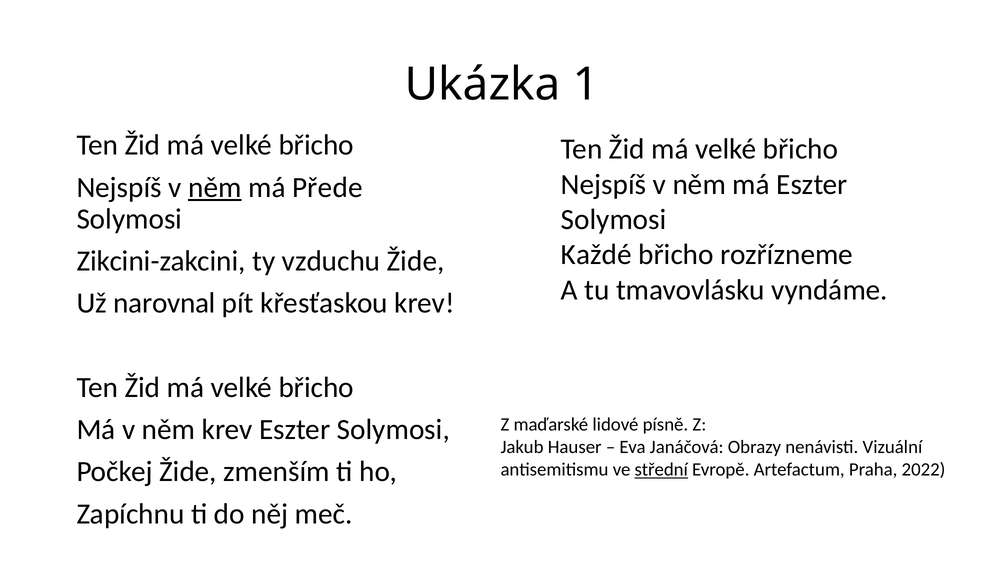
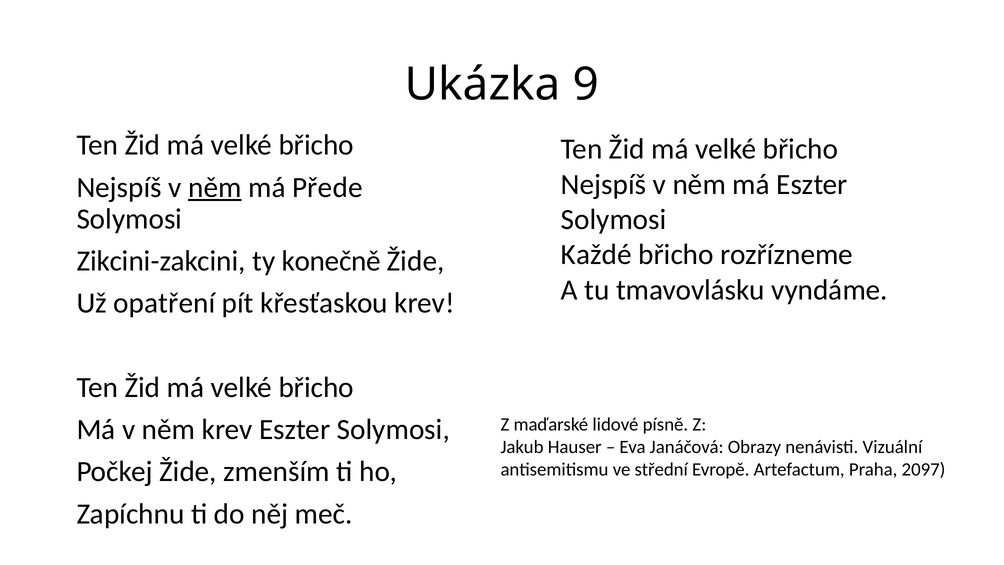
1: 1 -> 9 (586, 84)
vzduchu: vzduchu -> konečně (331, 261)
narovnal: narovnal -> opatření (164, 303)
střední underline: present -> none (661, 470)
2022: 2022 -> 2097 (924, 470)
